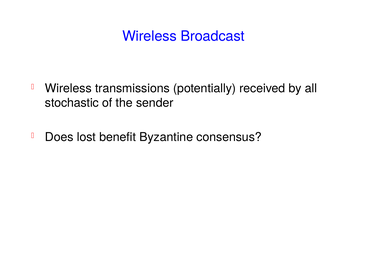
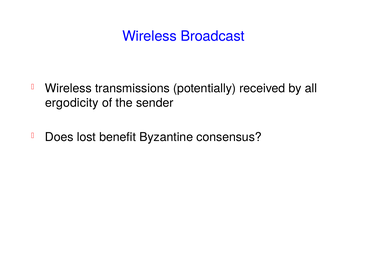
stochastic: stochastic -> ergodicity (72, 103)
